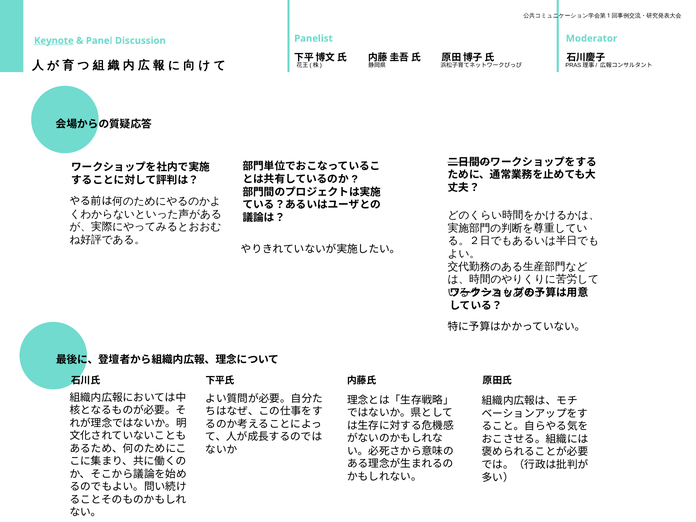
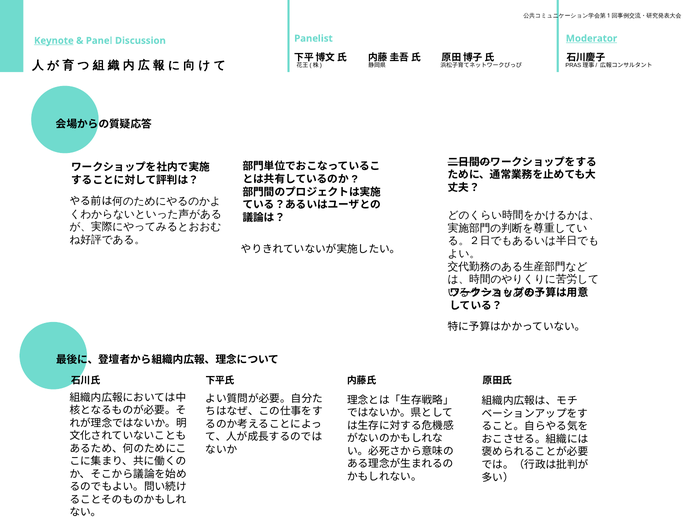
Moderator underline: none -> present (591, 38)
